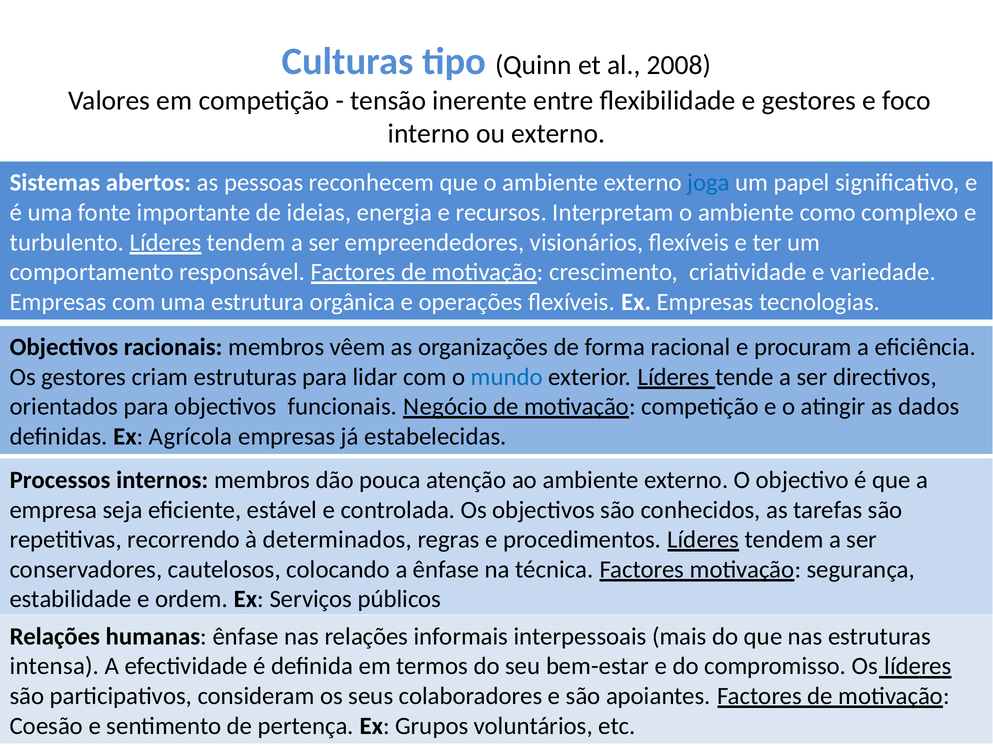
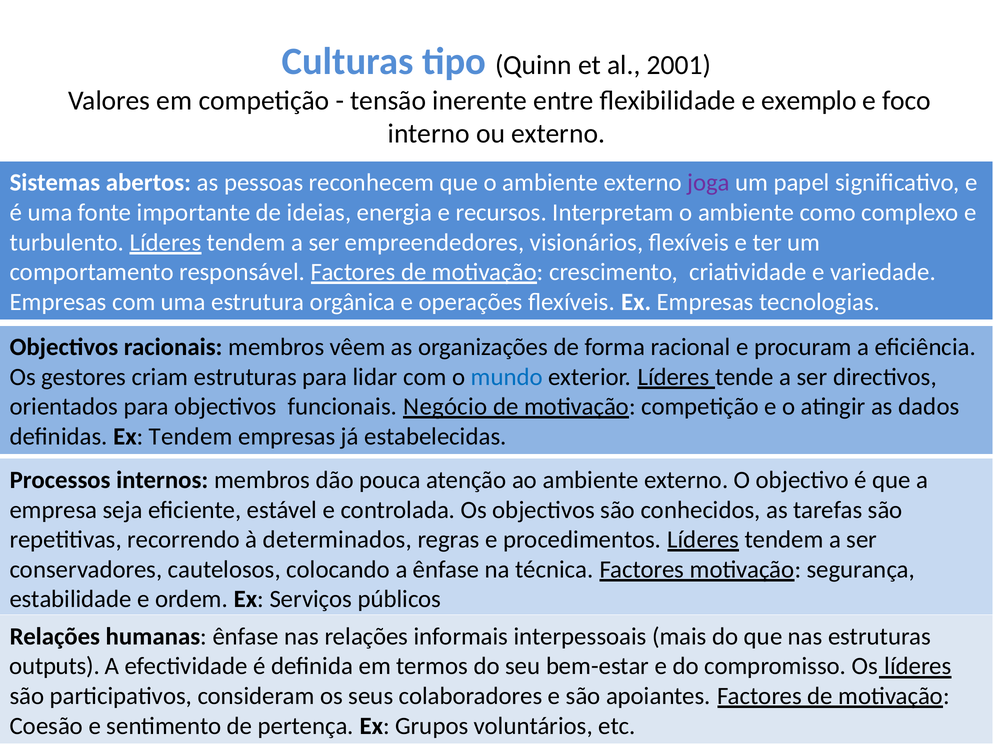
2008: 2008 -> 2001 (679, 65)
e gestores: gestores -> exemplo (809, 100)
joga colour: blue -> purple (709, 183)
Ex Agrícola: Agrícola -> Tendem (191, 436)
intensa: intensa -> outputs (55, 666)
